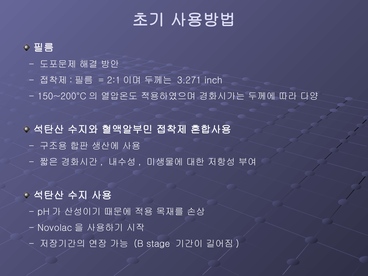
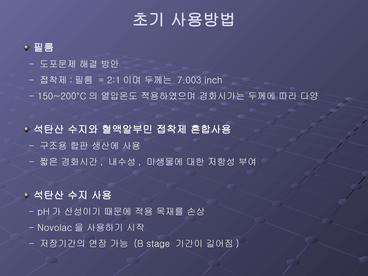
3.271: 3.271 -> 7.003 (189, 80)
